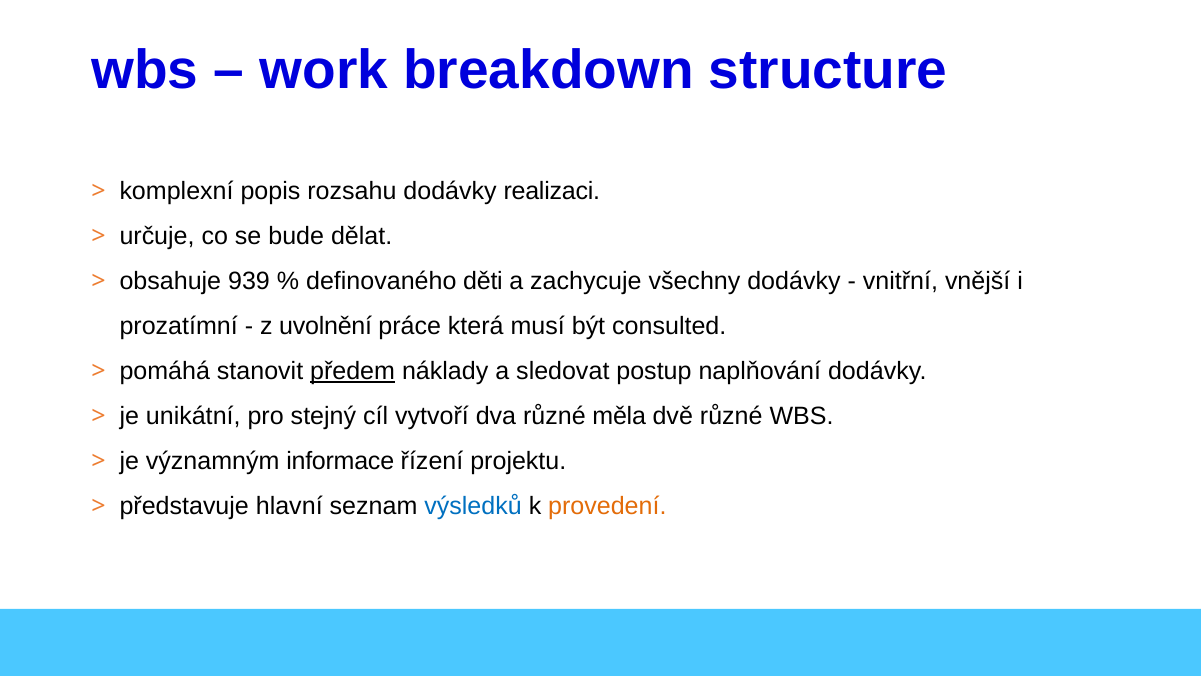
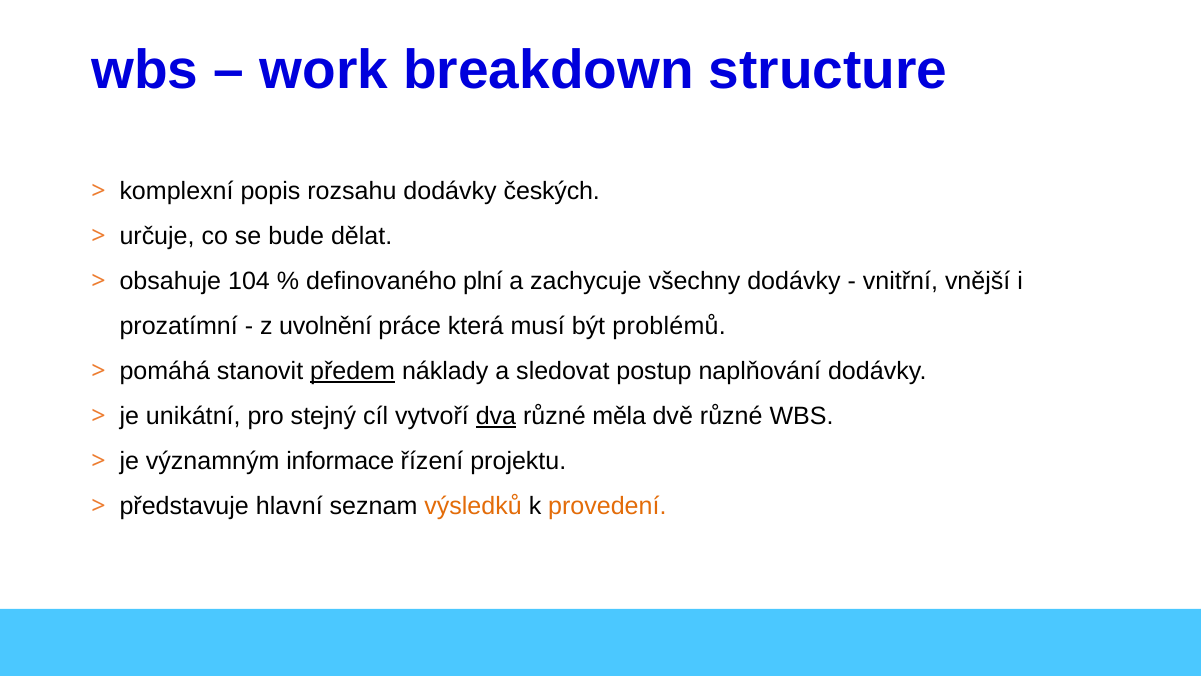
realizaci: realizaci -> českých (552, 191)
939: 939 -> 104 (249, 281)
děti: děti -> plní (483, 281)
consulted: consulted -> problémů (669, 326)
dva underline: none -> present (496, 416)
výsledků colour: blue -> orange (473, 506)
